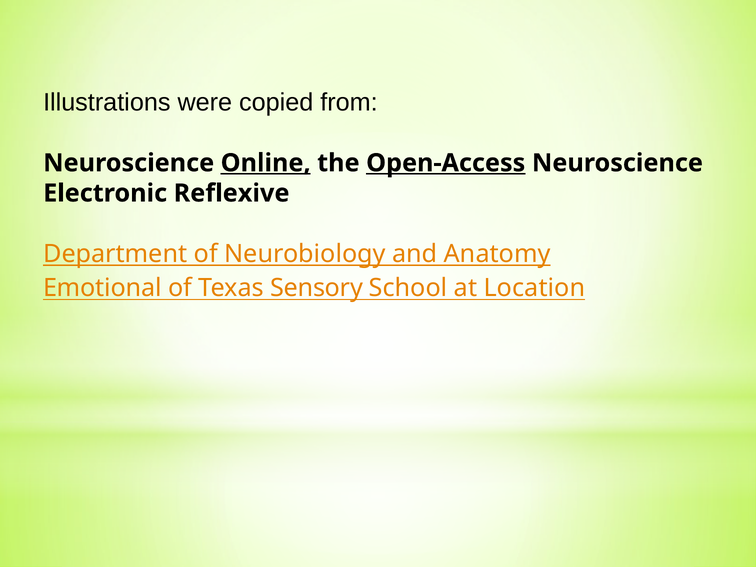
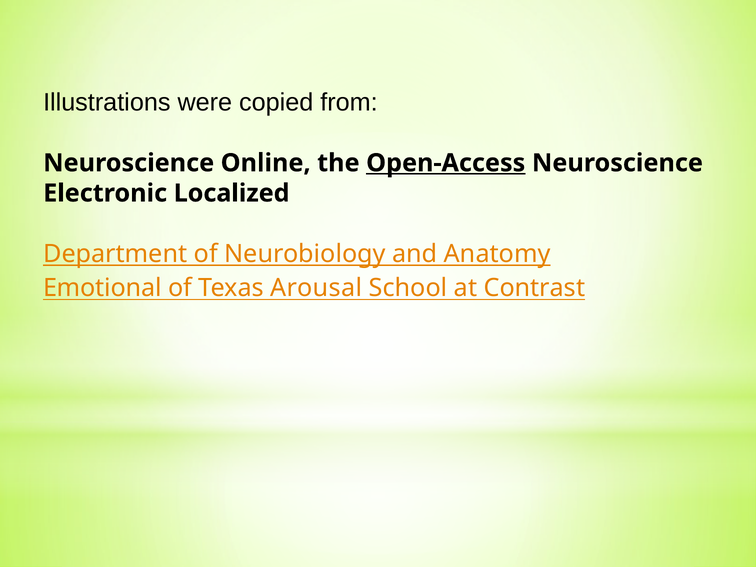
Online underline: present -> none (266, 163)
Reflexive: Reflexive -> Localized (232, 193)
Sensory: Sensory -> Arousal (316, 288)
Location: Location -> Contrast (534, 288)
